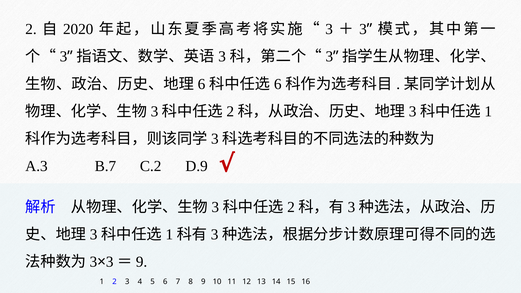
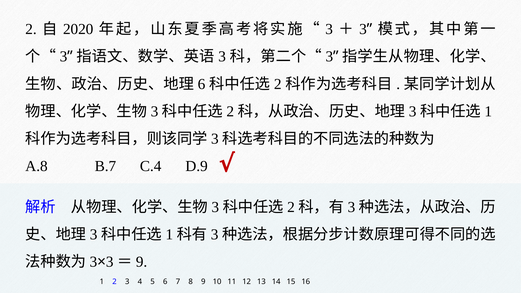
6: 6 -> 2 (278, 84)
A.3: A.3 -> A.8 (36, 166)
C.2: C.2 -> C.4 (151, 166)
